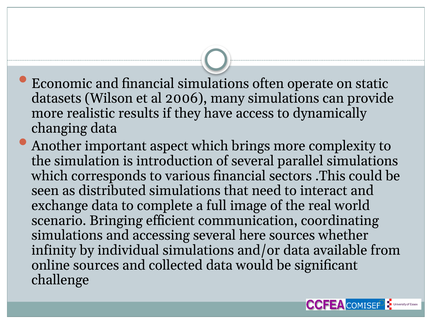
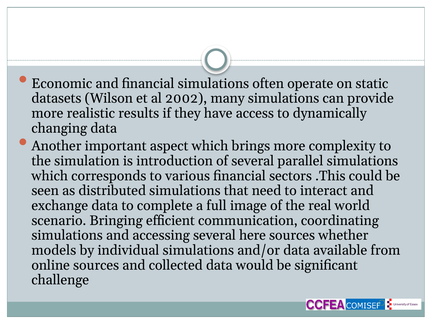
2006: 2006 -> 2002 (186, 98)
infinity: infinity -> models (54, 250)
